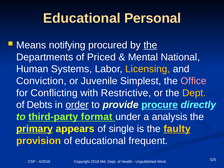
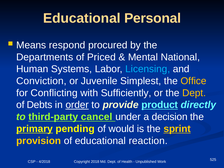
notifying: notifying -> respond (67, 45)
the underline: present -> none (150, 45)
Licensing colour: yellow -> light blue (148, 69)
Office colour: pink -> yellow (193, 81)
Restrictive: Restrictive -> Sufficiently (126, 93)
procure: procure -> product (160, 105)
format: format -> cancel (97, 117)
analysis: analysis -> decision (170, 117)
appears: appears -> pending (75, 129)
single: single -> would (121, 129)
faulty: faulty -> sprint (177, 129)
frequent: frequent -> reaction (148, 141)
